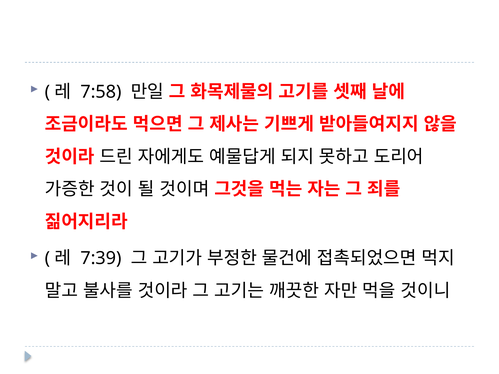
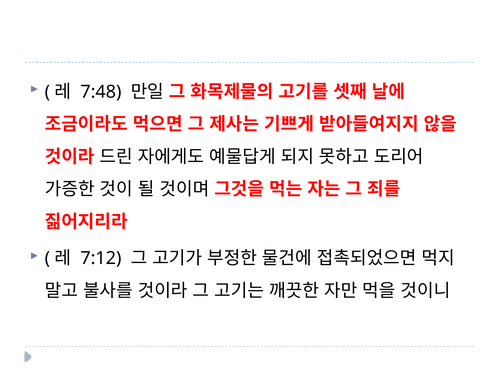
7:58: 7:58 -> 7:48 (101, 92)
7:39: 7:39 -> 7:12 (101, 259)
